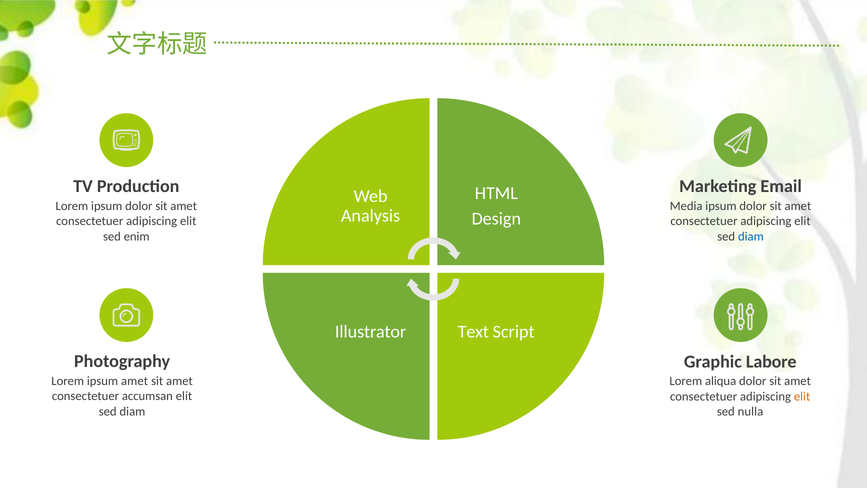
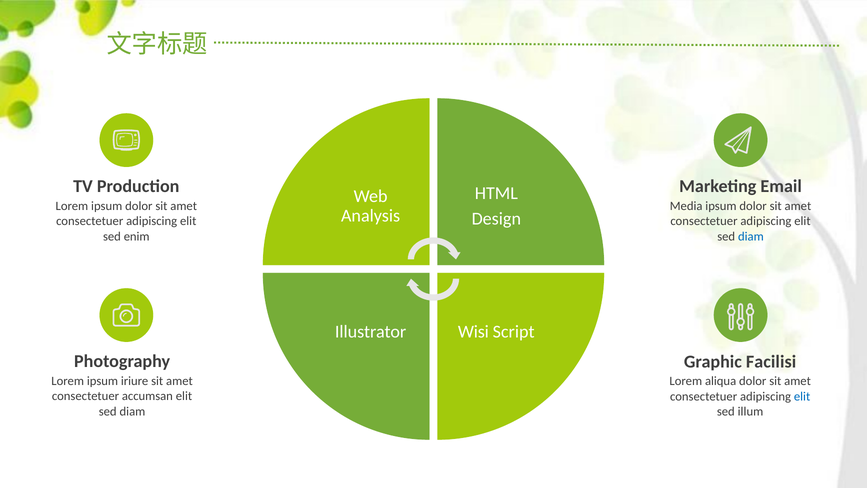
Text: Text -> Wisi (473, 332)
Labore: Labore -> Facilisi (771, 361)
ipsum amet: amet -> iriure (135, 381)
elit colour: orange -> blue (802, 396)
nulla: nulla -> illum (750, 411)
